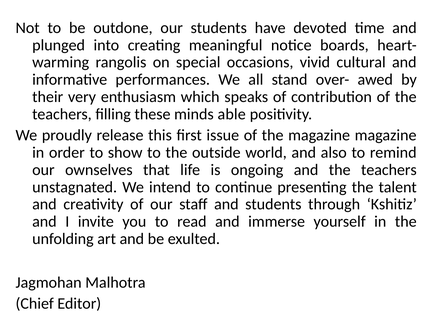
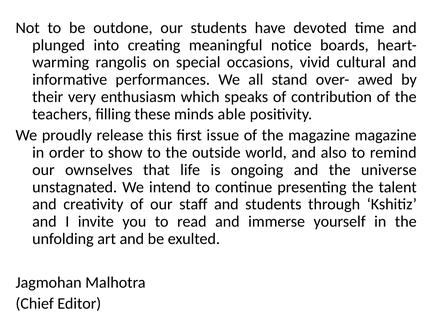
and the teachers: teachers -> universe (389, 170)
